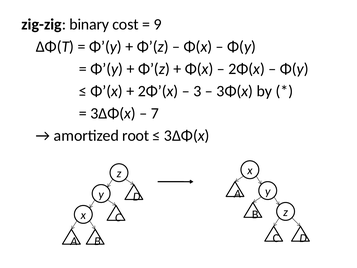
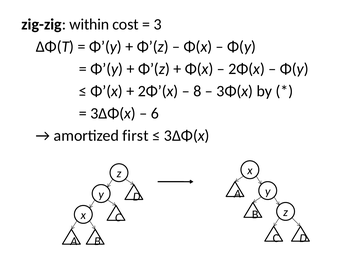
binary: binary -> within (89, 24)
9: 9 -> 3 (158, 24)
3: 3 -> 8 (197, 91)
7: 7 -> 6 (155, 113)
root: root -> first (136, 135)
